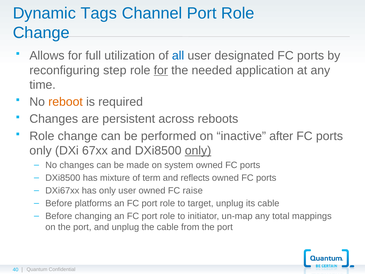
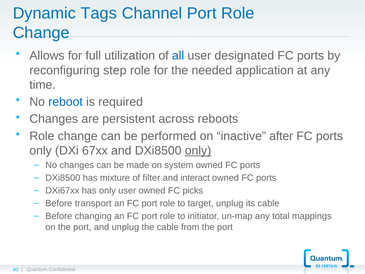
for underline: present -> none (161, 70)
reboot colour: orange -> blue (66, 102)
term: term -> filter (151, 178)
reflects: reflects -> interact (195, 178)
raise: raise -> picks (193, 190)
platforms: platforms -> transport (93, 203)
